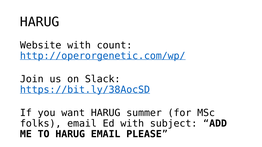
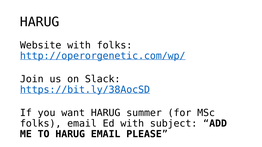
with count: count -> folks (115, 45)
